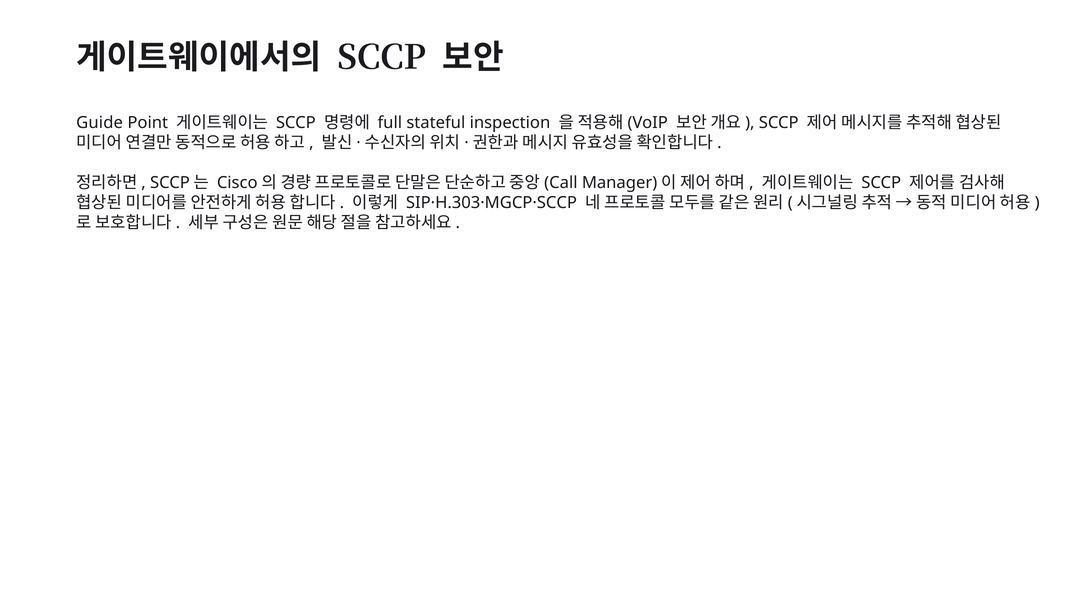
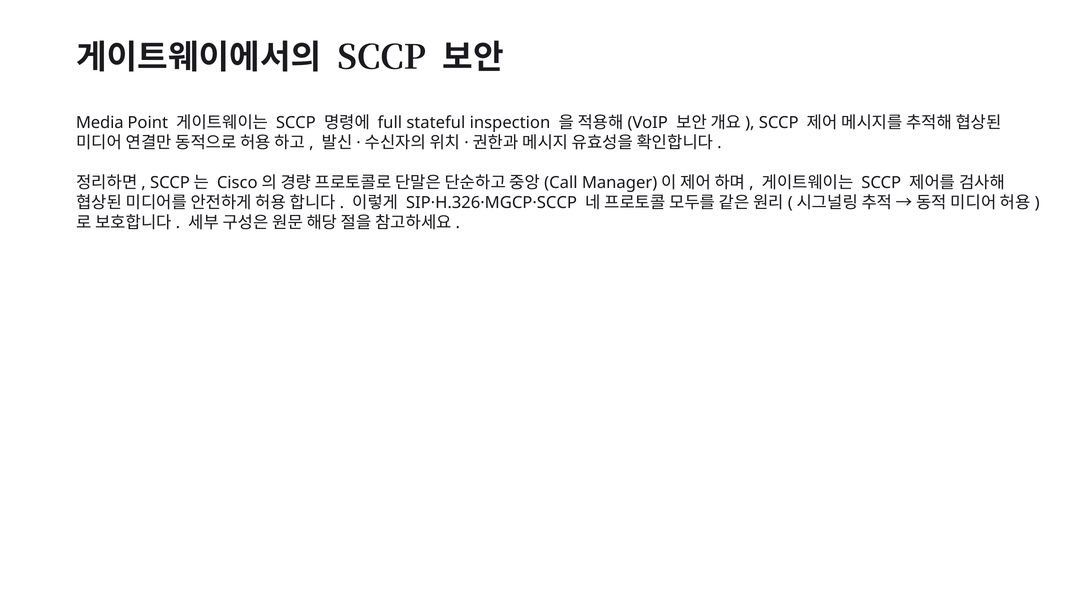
Guide: Guide -> Media (100, 123)
SIP·H.303·MGCP·SCCP: SIP·H.303·MGCP·SCCP -> SIP·H.326·MGCP·SCCP (491, 203)
